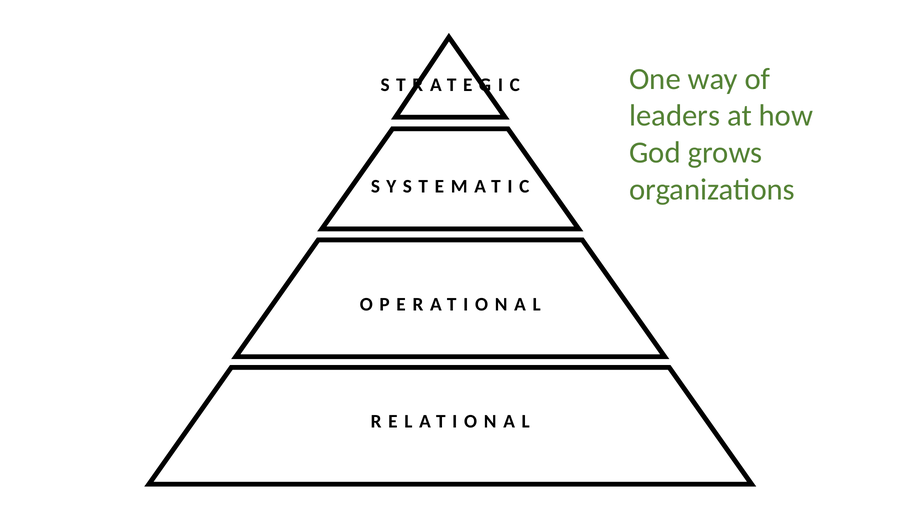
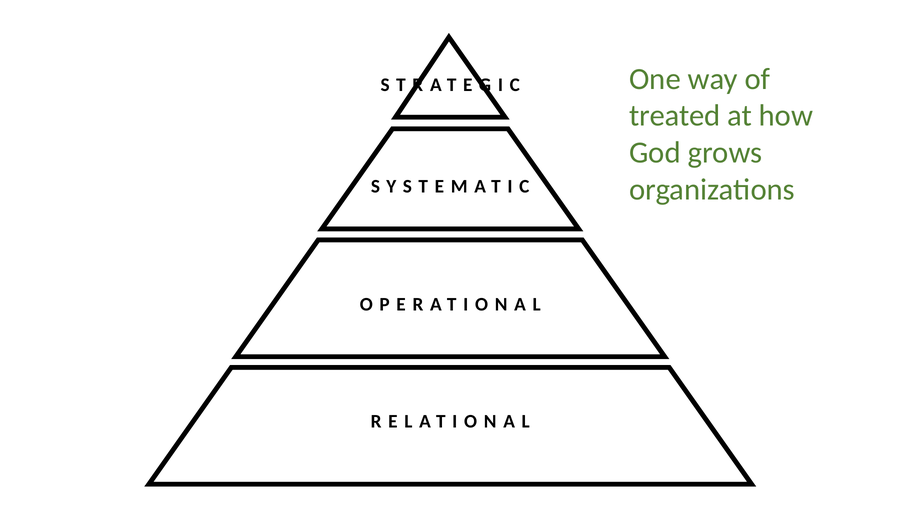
leaders: leaders -> treated (675, 116)
